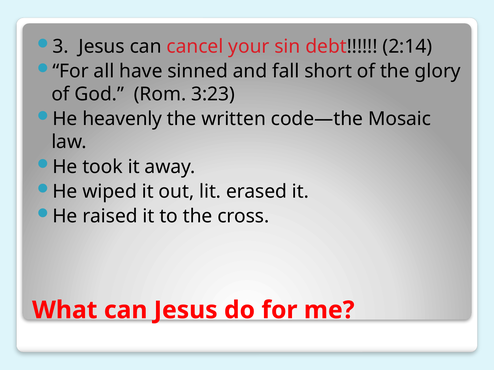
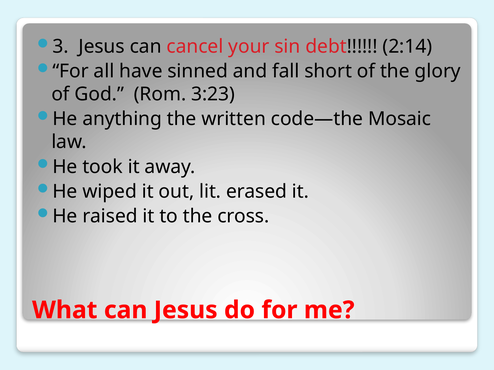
heavenly: heavenly -> anything (122, 119)
